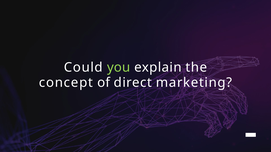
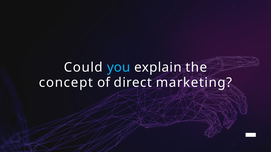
you colour: light green -> light blue (119, 68)
